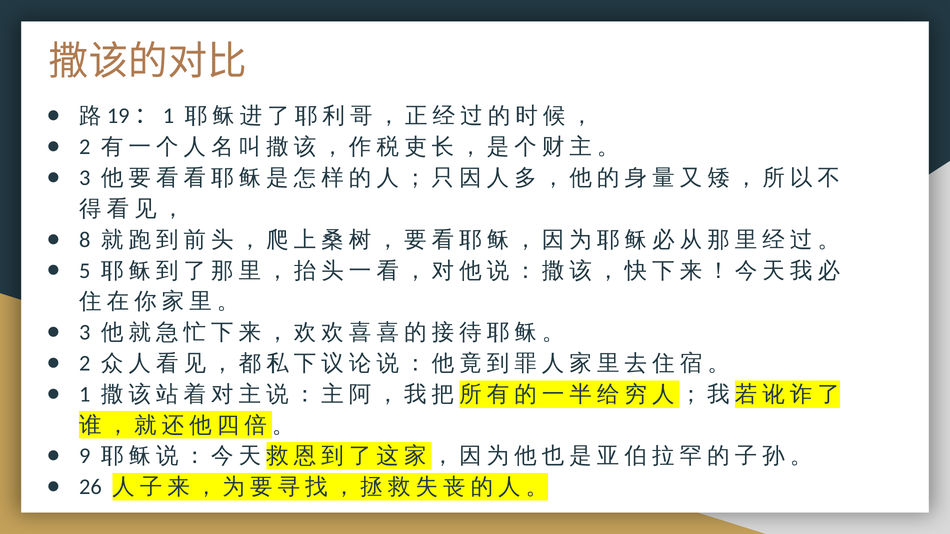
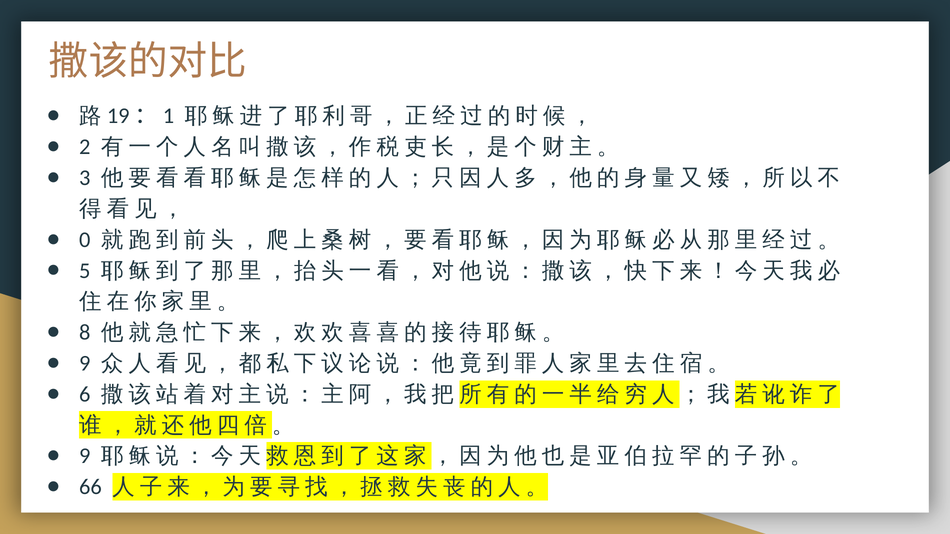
8: 8 -> 0 (85, 240)
3: 3 -> 8 (85, 333)
2: 2 -> 9 (85, 364)
1: 1 -> 6 (85, 395)
26: 26 -> 66 (90, 487)
